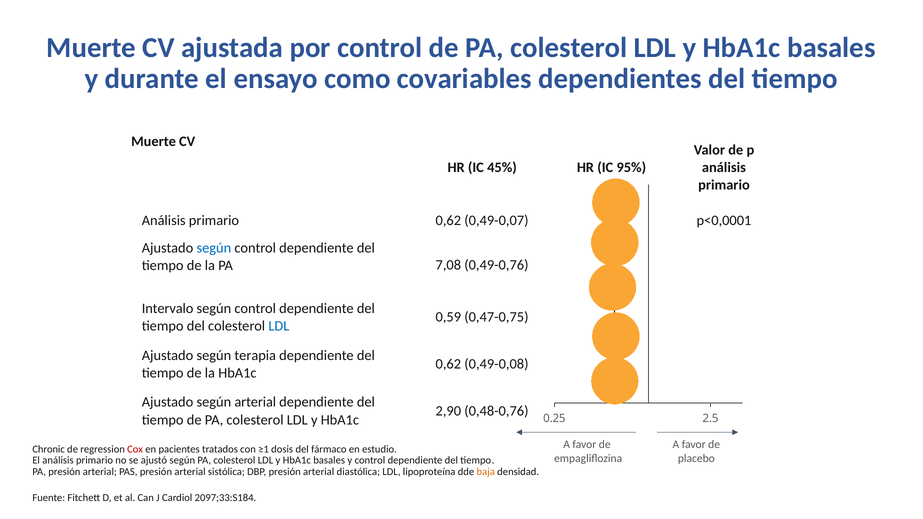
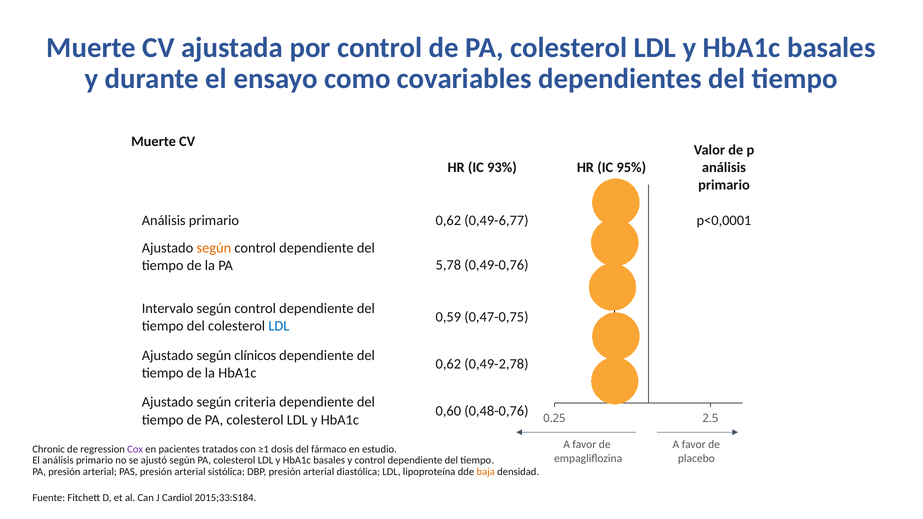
45%: 45% -> 93% (502, 168)
0,49-0,07: 0,49-0,07 -> 0,49-6,77 (496, 220)
según colour: blue -> orange (214, 248)
7,08: 7,08 -> 5,78 (448, 265)
terapia: terapia -> clínicos (255, 355)
0,49-0,08: 0,49-0,08 -> 0,49-2,78 (496, 364)
según arterial: arterial -> criteria (255, 402)
2,90: 2,90 -> 0,60 (448, 411)
Cox colour: red -> purple (135, 449)
2097;33:S184: 2097;33:S184 -> 2015;33:S184 (225, 498)
